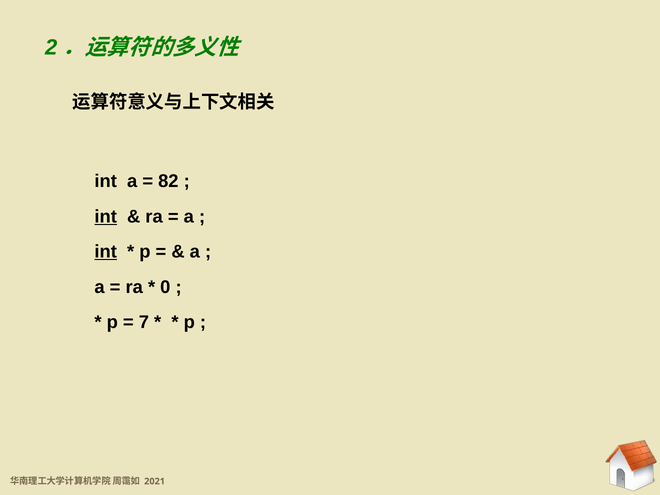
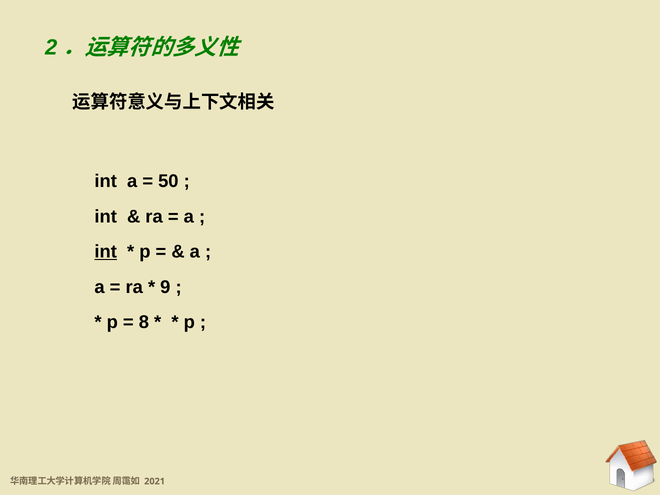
82: 82 -> 50 (168, 181)
int underline: present -> none (106, 217)
0: 0 -> 9 (165, 287)
7: 7 -> 8 (144, 322)
